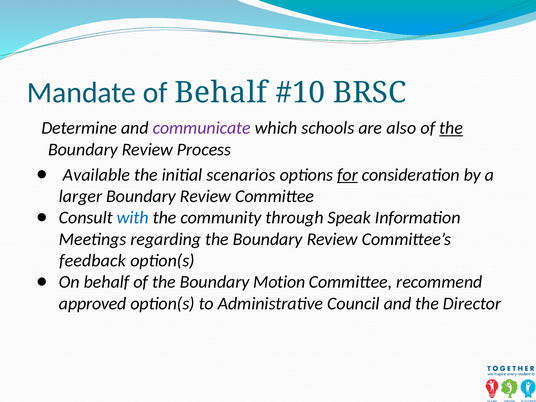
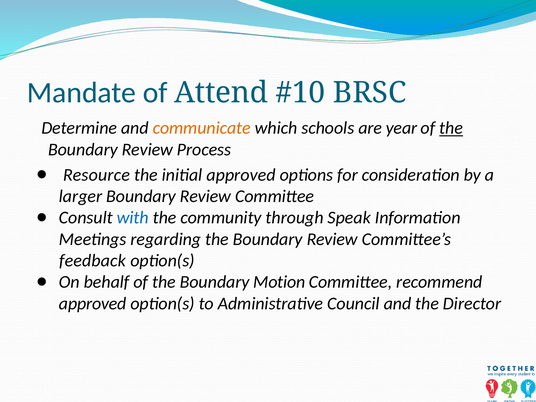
of Behalf: Behalf -> Attend (221, 93)
communicate colour: purple -> orange (202, 128)
also: also -> year (401, 128)
Available: Available -> Resource (96, 175)
initial scenarios: scenarios -> approved (241, 175)
for underline: present -> none (348, 175)
